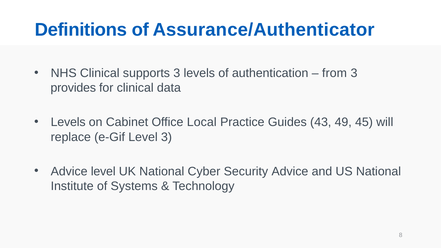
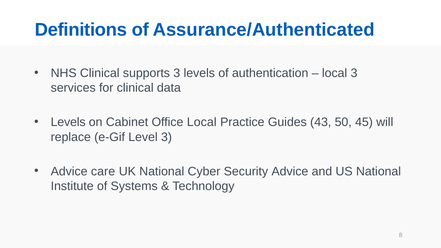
Assurance/Authenticator: Assurance/Authenticator -> Assurance/Authenticated (264, 30)
from: from -> local (335, 73)
provides: provides -> services (73, 88)
49: 49 -> 50 (343, 122)
Advice level: level -> care (103, 171)
